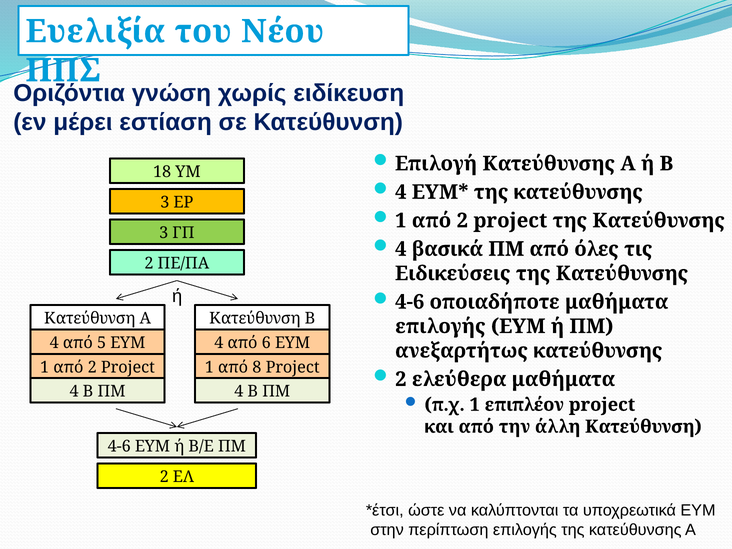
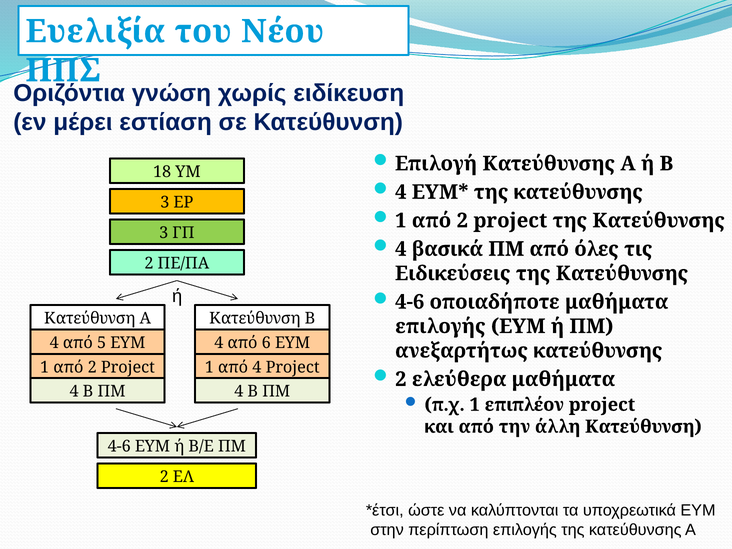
από 8: 8 -> 4 (257, 367)
